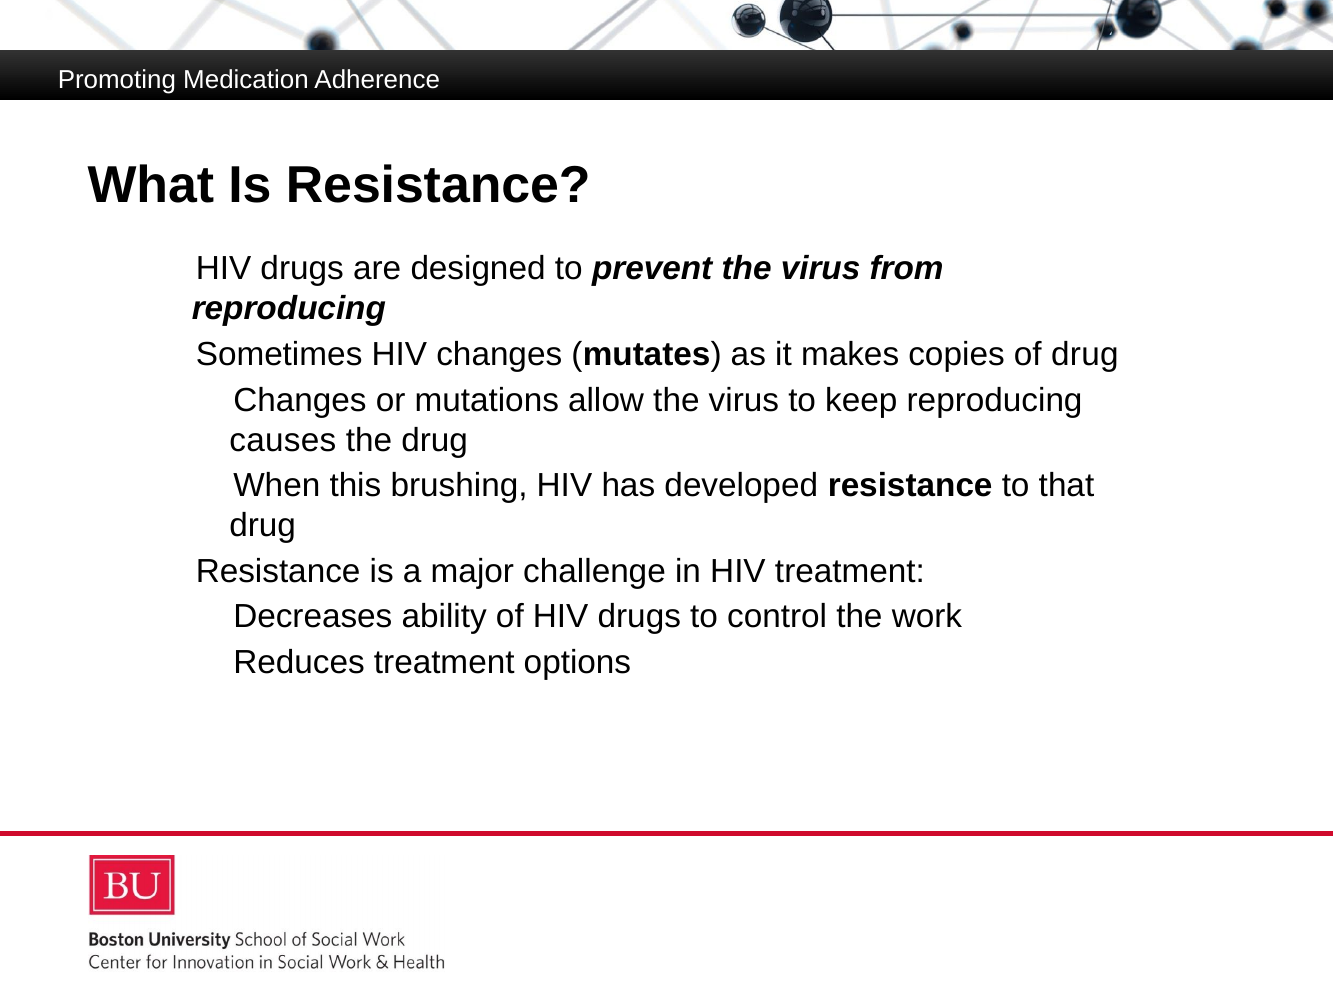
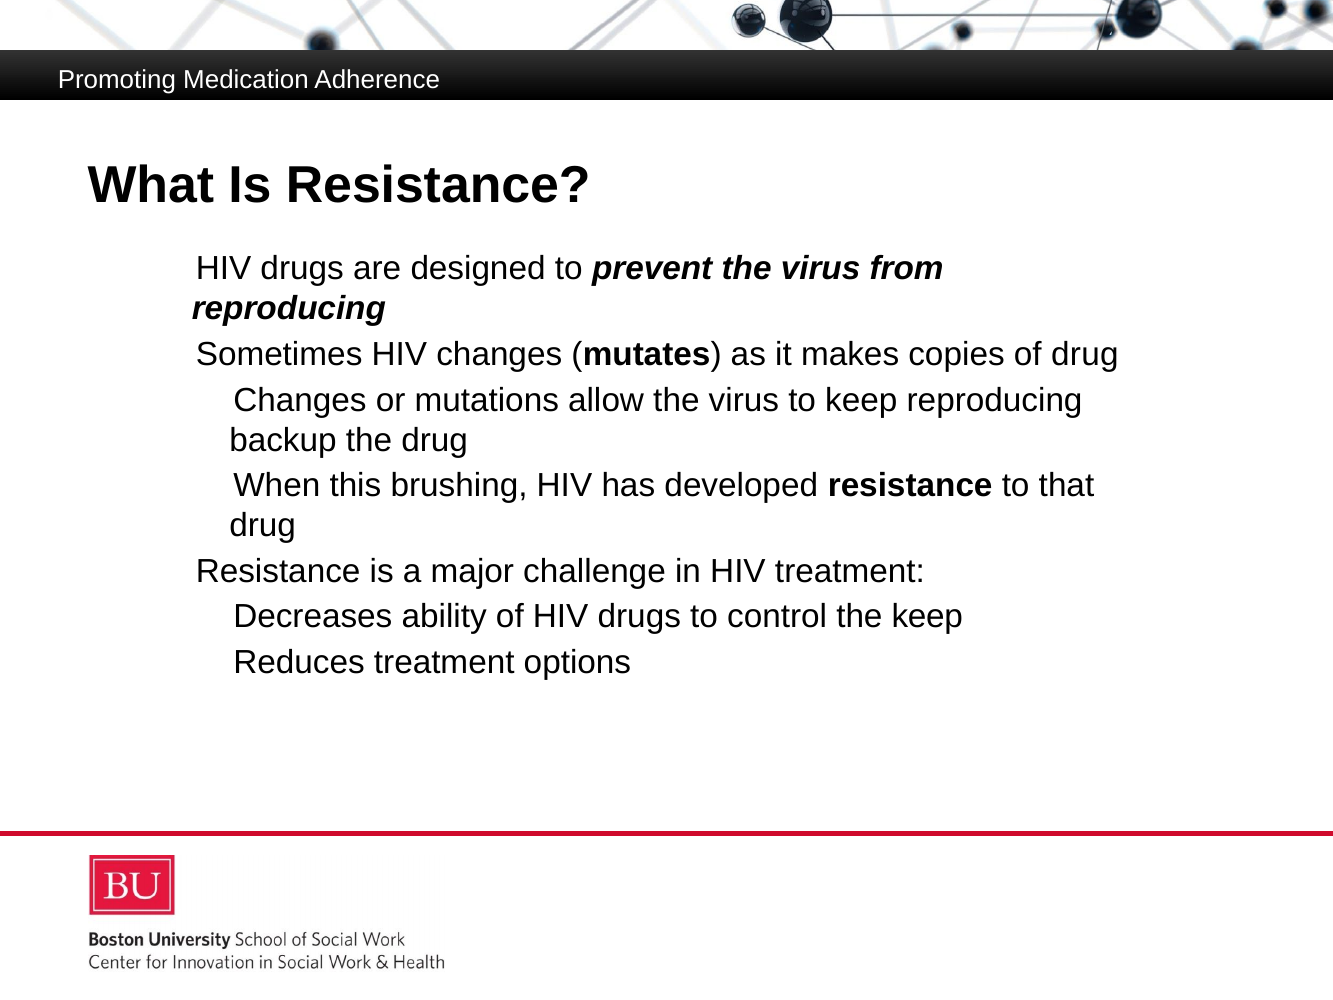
causes: causes -> backup (283, 440)
the work: work -> keep (927, 617)
